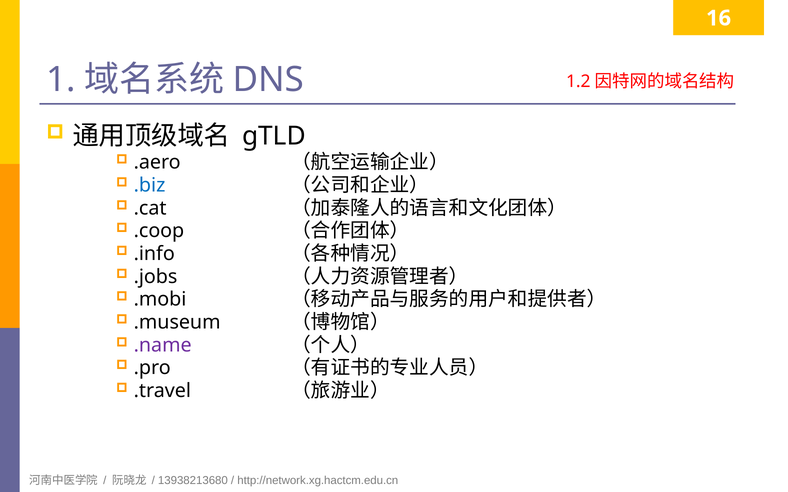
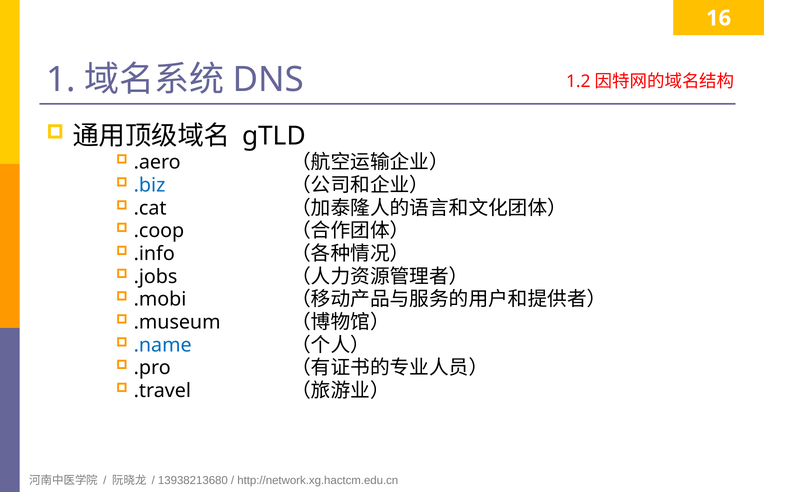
.name colour: purple -> blue (163, 345)
